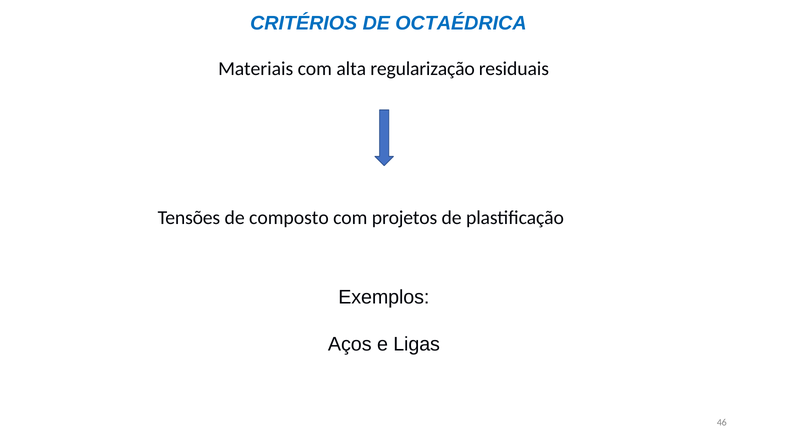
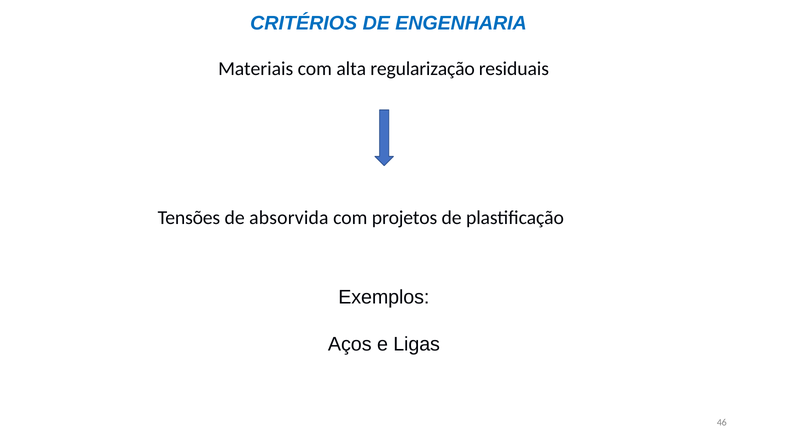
OCTAÉDRICA: OCTAÉDRICA -> ENGENHARIA (461, 23)
composto: composto -> absorvida (289, 218)
